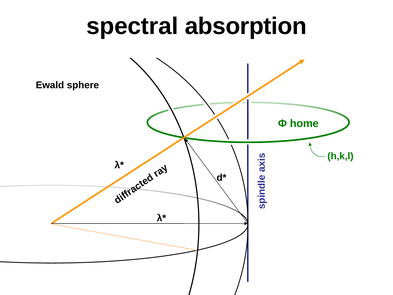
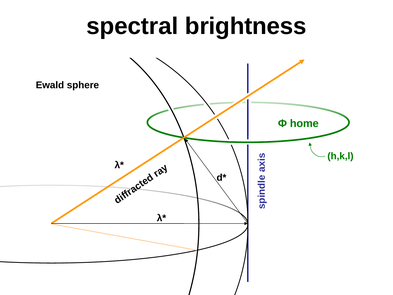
absorption: absorption -> brightness (246, 26)
